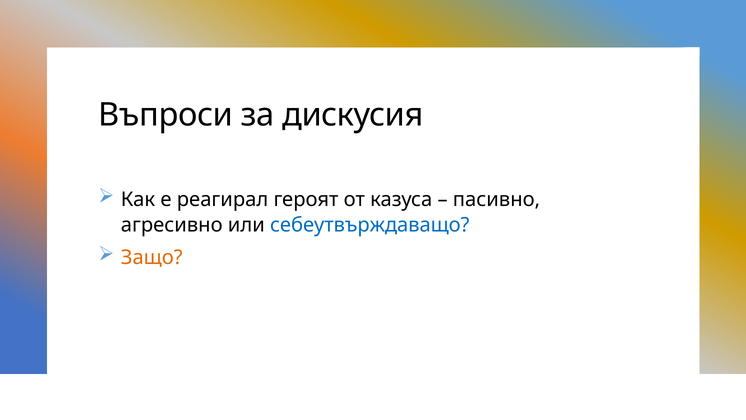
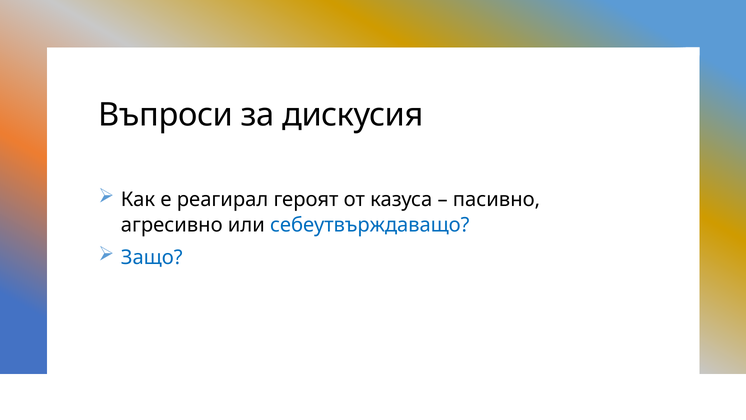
Защо colour: orange -> blue (152, 257)
